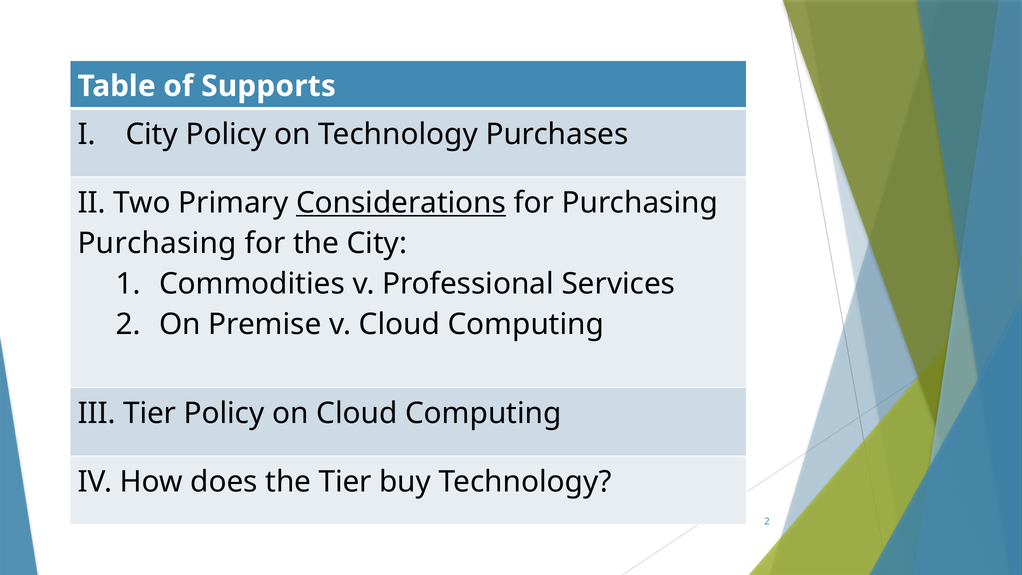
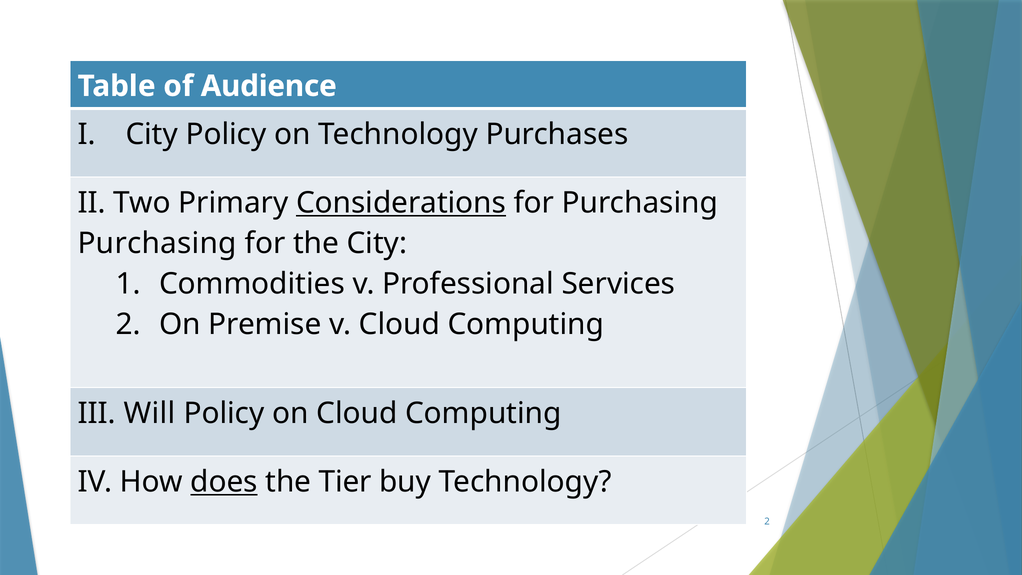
Supports: Supports -> Audience (269, 86)
III Tier: Tier -> Will (149, 413)
does underline: none -> present (224, 482)
